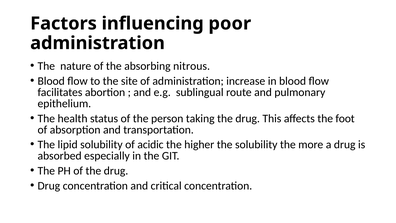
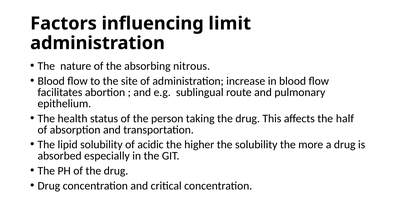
poor: poor -> limit (230, 23)
foot: foot -> half (345, 118)
